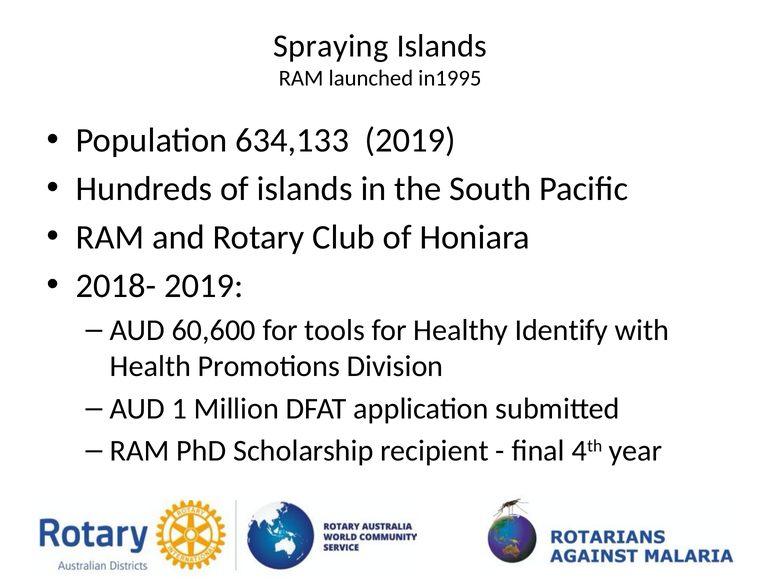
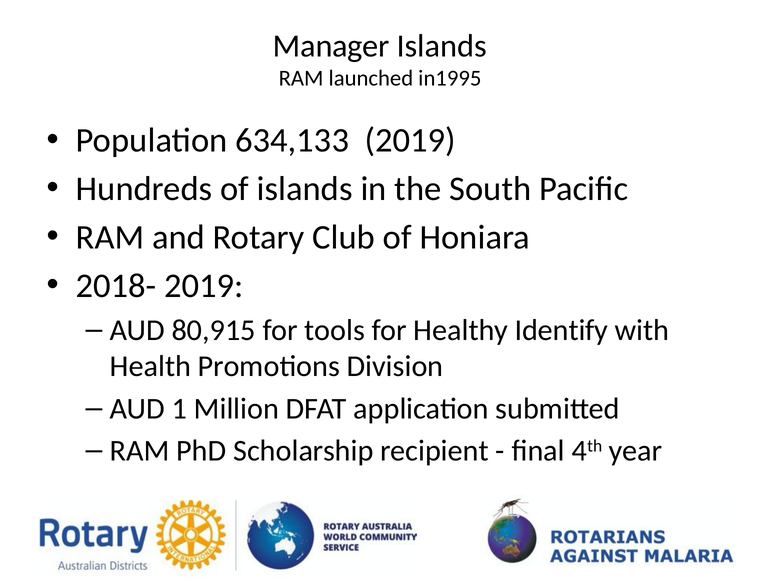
Spraying: Spraying -> Manager (331, 46)
60,600: 60,600 -> 80,915 (214, 331)
